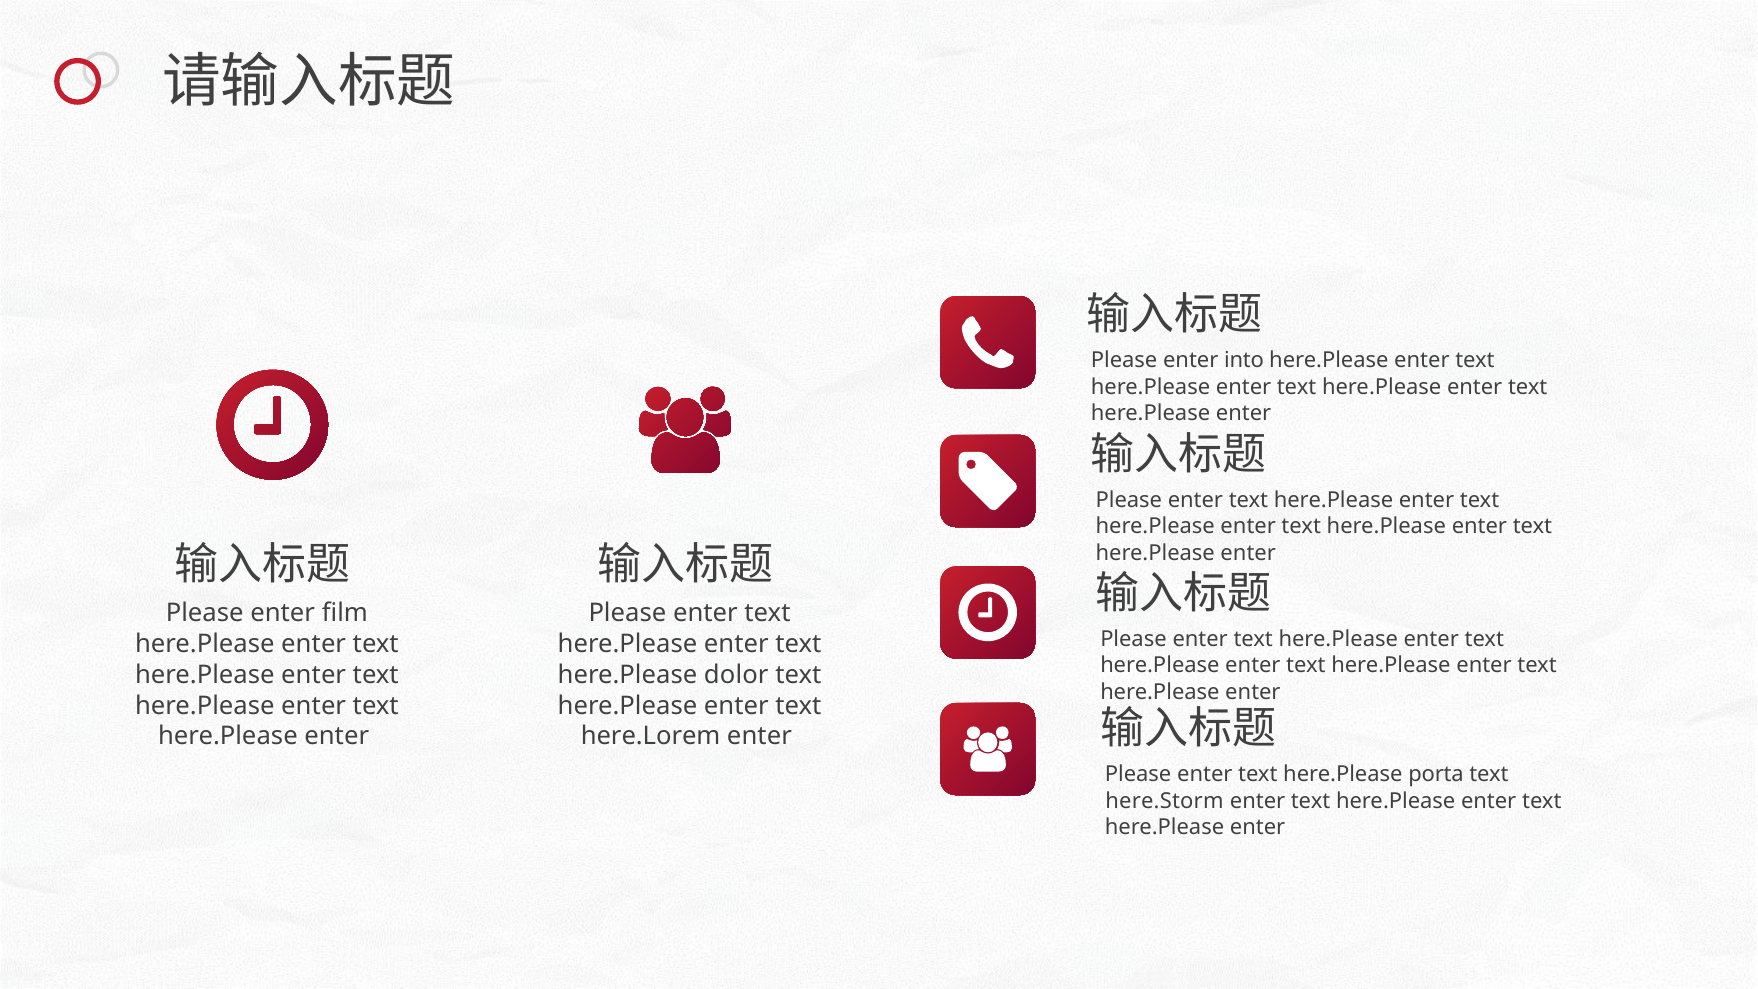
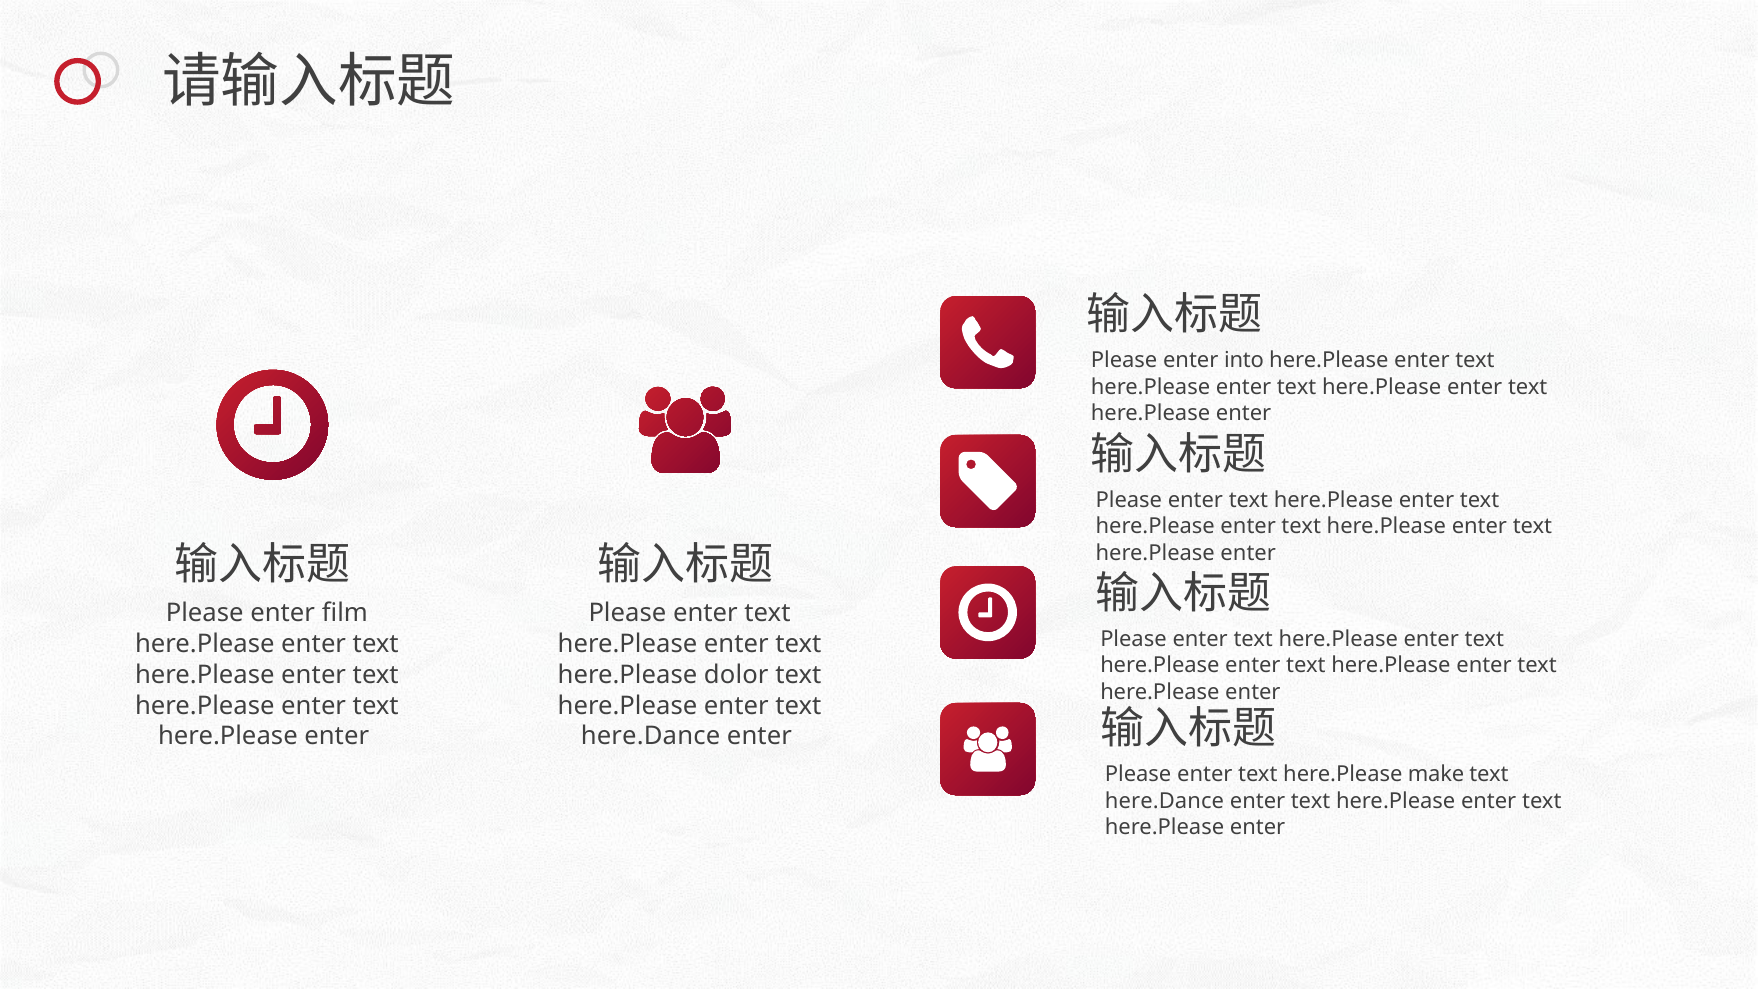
here.Lorem: here.Lorem -> here.Dance (651, 736)
porta: porta -> make (1436, 774)
here.Storm: here.Storm -> here.Dance (1165, 801)
